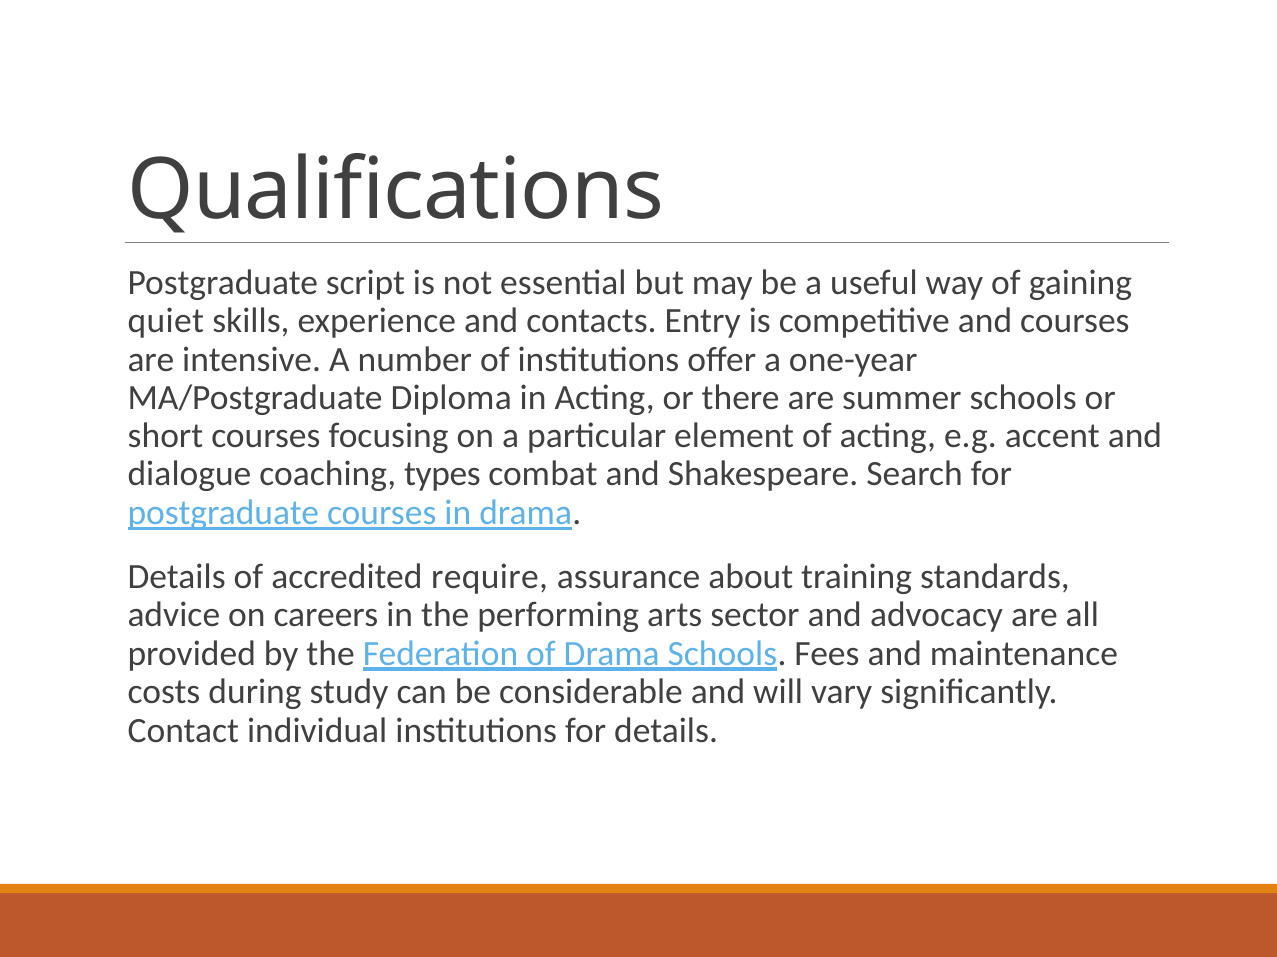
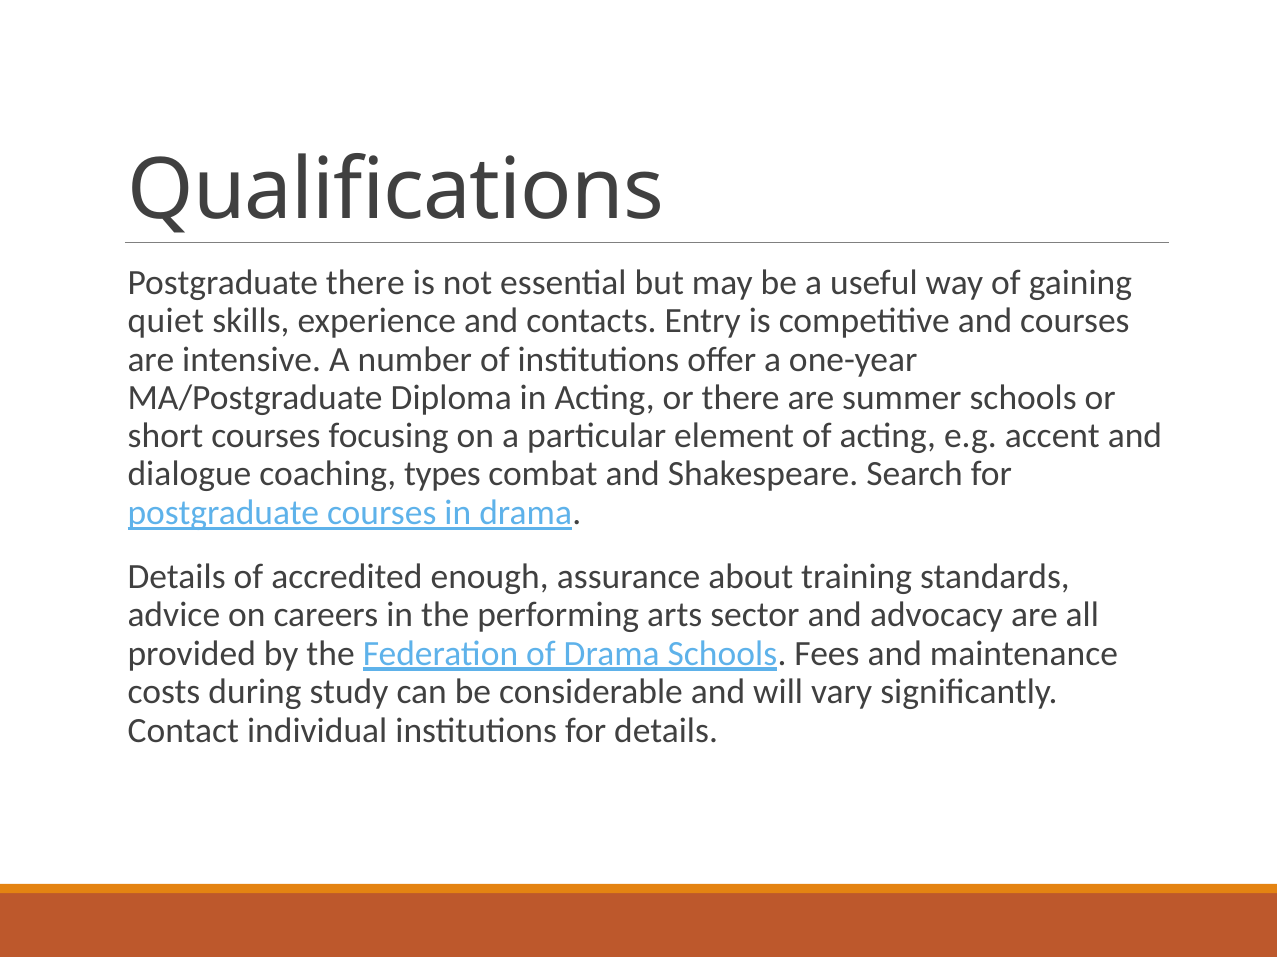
Postgraduate script: script -> there (365, 283)
require: require -> enough (490, 577)
